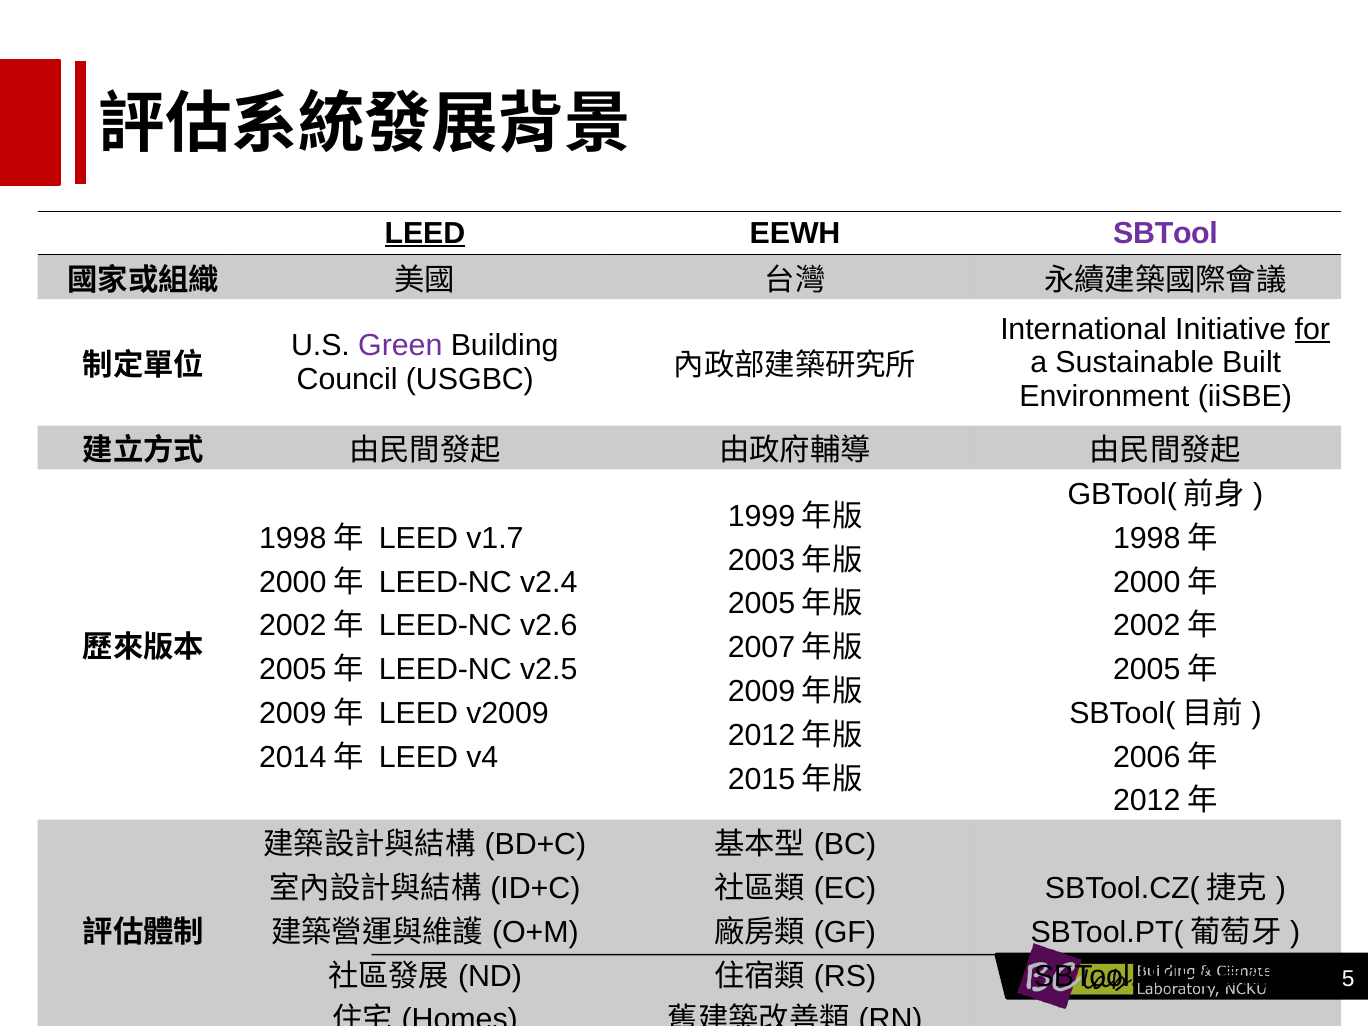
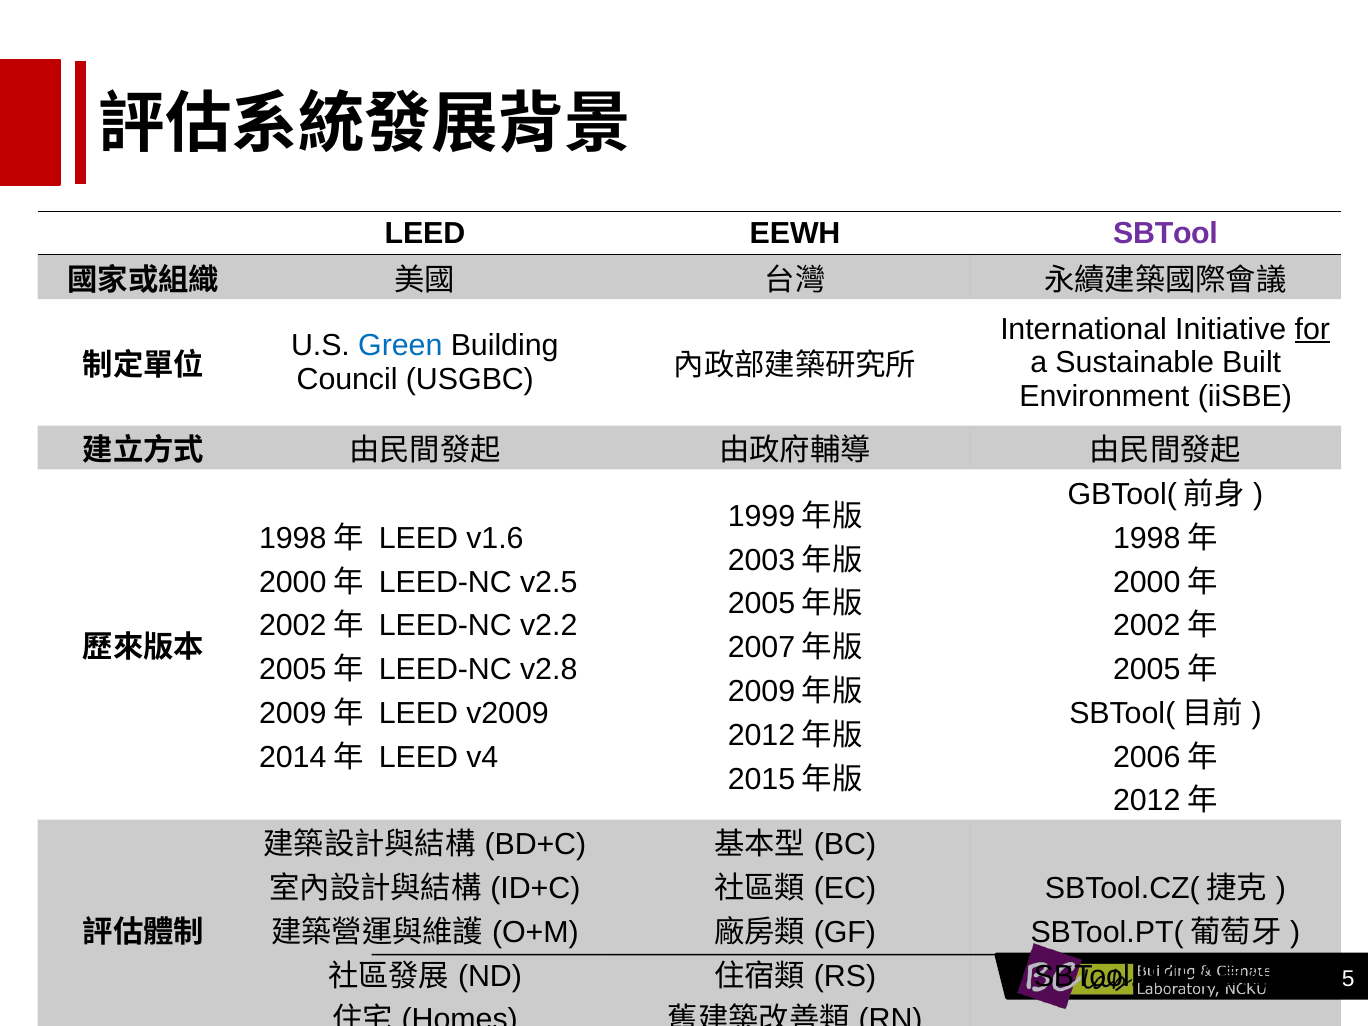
LEED underline: present -> none (425, 233)
Green colour: purple -> blue (400, 346)
v1.7: v1.7 -> v1.6 (495, 538)
v2.4: v2.4 -> v2.5 (549, 582)
v2.6: v2.6 -> v2.2 (549, 626)
v2.5: v2.5 -> v2.8 (549, 670)
